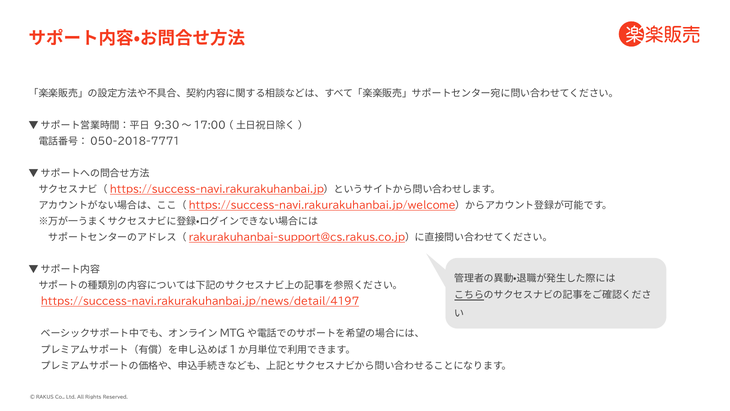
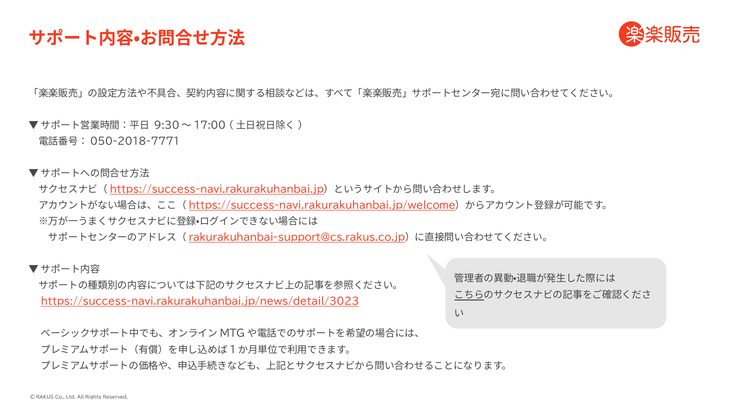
https://success-navi.rakurakuhanbai.jp/news/detail/4197: https://success-navi.rakurakuhanbai.jp/news/detail/4197 -> https://success-navi.rakurakuhanbai.jp/news/detail/3023 (200, 301)
